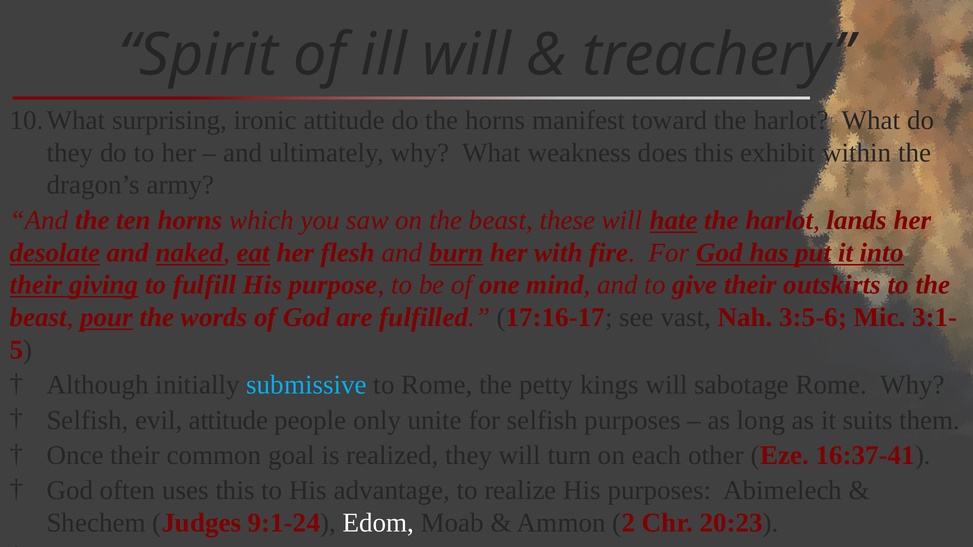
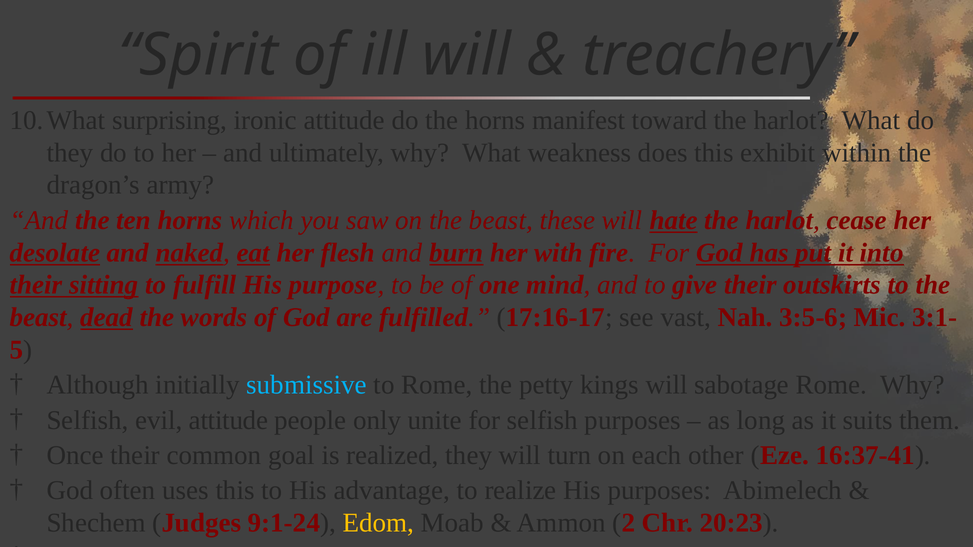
lands: lands -> cease (857, 220)
giving: giving -> sitting (104, 285)
pour: pour -> dead (107, 318)
Edom colour: white -> yellow (378, 523)
